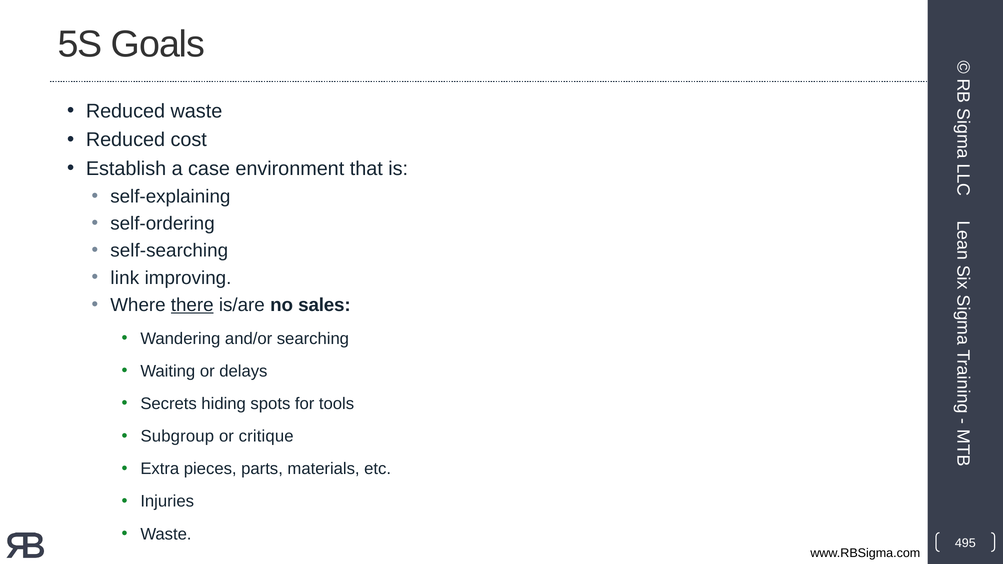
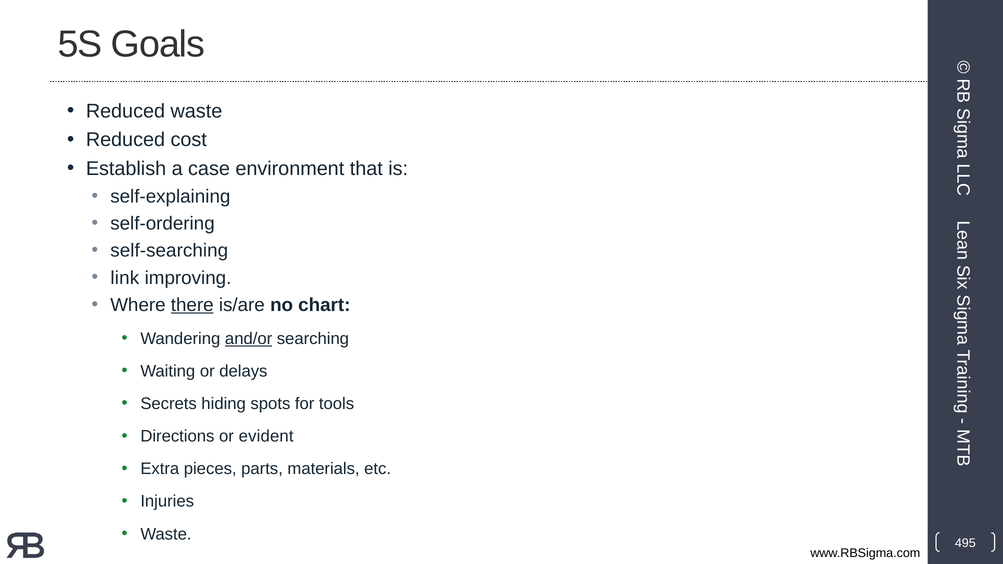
sales: sales -> chart (324, 305)
and/or underline: none -> present (249, 339)
Subgroup: Subgroup -> Directions (177, 436)
critique: critique -> evident (266, 436)
